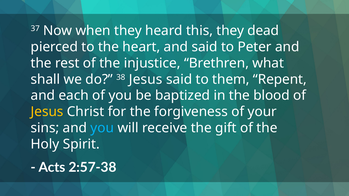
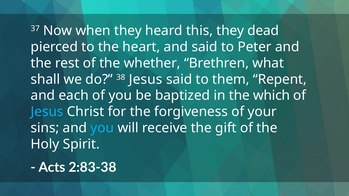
injustice: injustice -> whether (152, 63)
blood: blood -> which (272, 96)
Jesus colour: yellow -> light blue (47, 112)
2:57-38: 2:57-38 -> 2:83-38 (93, 168)
